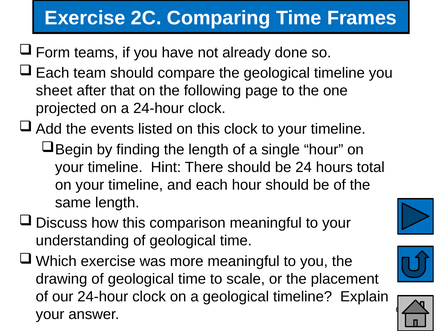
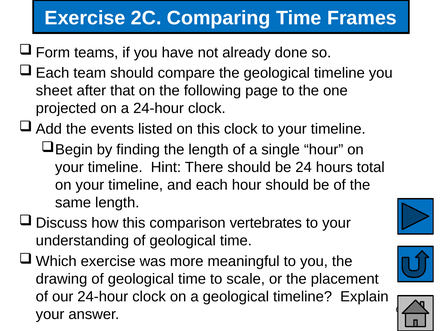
comparison meaningful: meaningful -> vertebrates (266, 223)
